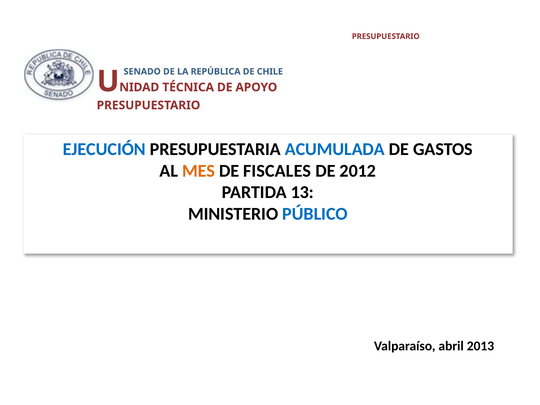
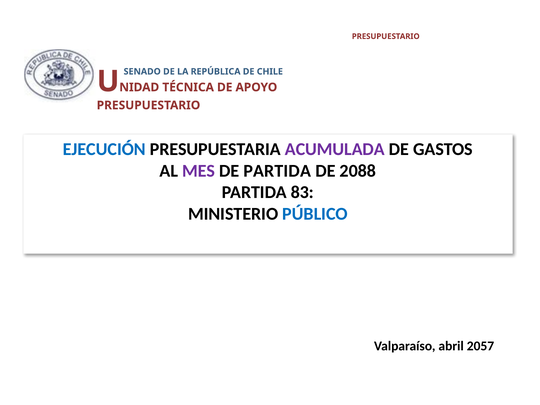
ACUMULADA colour: blue -> purple (335, 149)
MES colour: orange -> purple (199, 171)
DE FISCALES: FISCALES -> PARTIDA (277, 171)
2012: 2012 -> 2088 (358, 171)
13: 13 -> 83 (302, 192)
2013: 2013 -> 2057 (480, 346)
